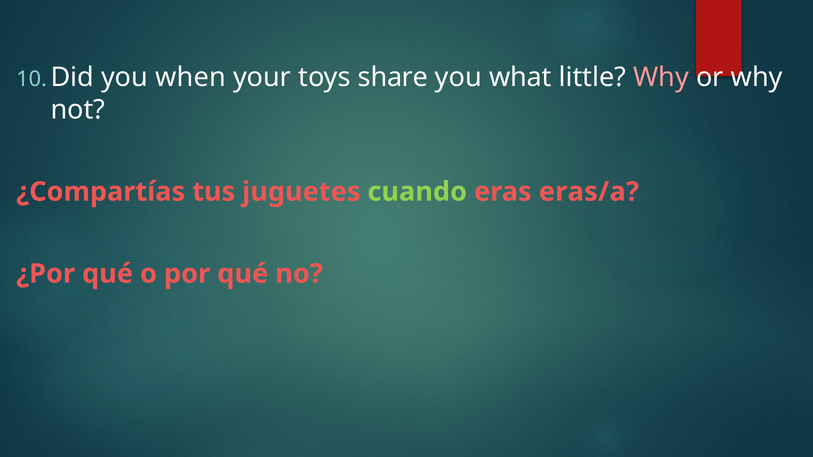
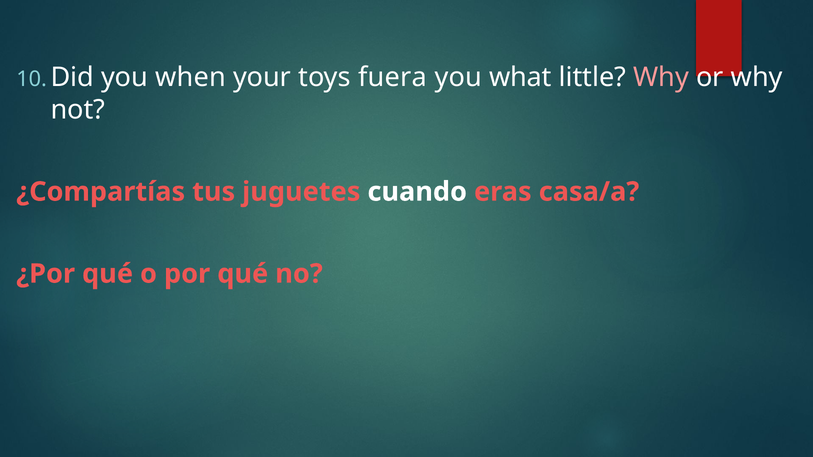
share: share -> fuera (393, 77)
cuando colour: light green -> white (417, 192)
eras/a: eras/a -> casa/a (589, 192)
